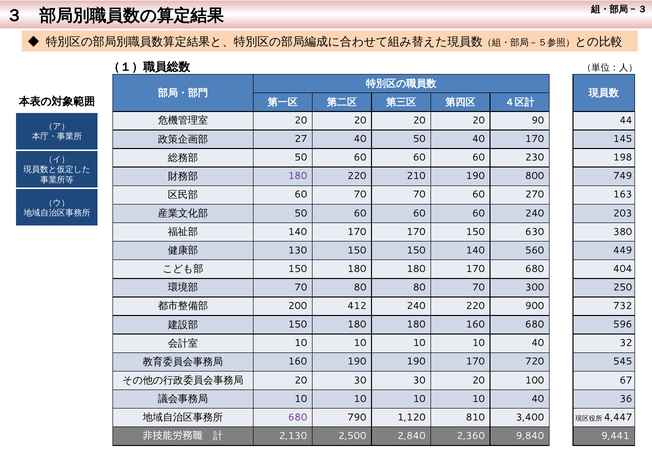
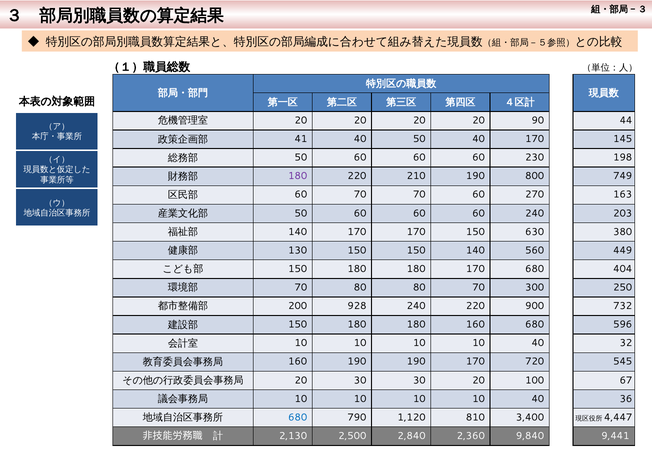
27: 27 -> 41 (301, 139)
412: 412 -> 928 (357, 306)
680 colour: purple -> blue (298, 417)
